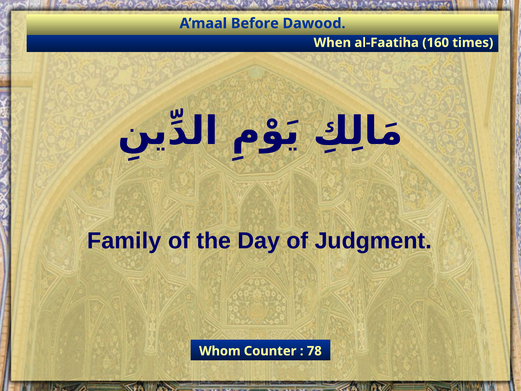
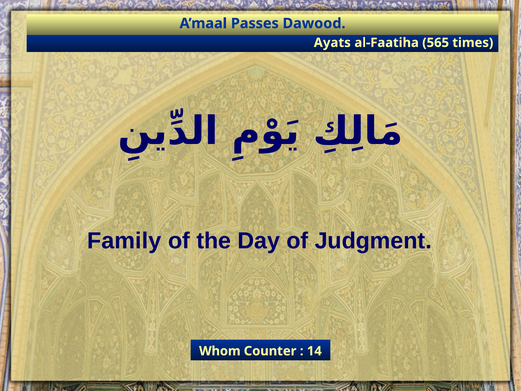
Before: Before -> Passes (255, 23)
When: When -> Ayats (332, 43)
160: 160 -> 565 (436, 43)
78: 78 -> 14 (314, 351)
